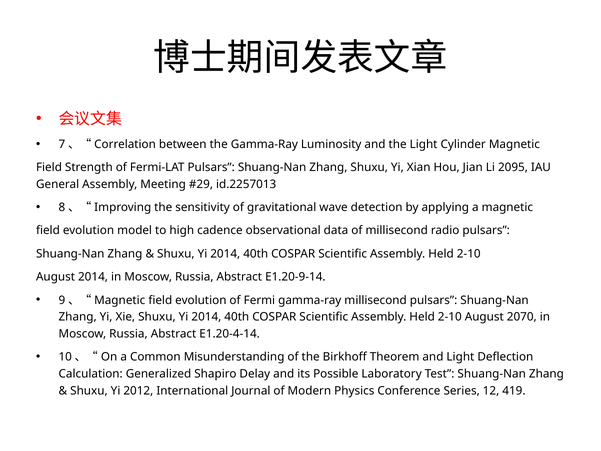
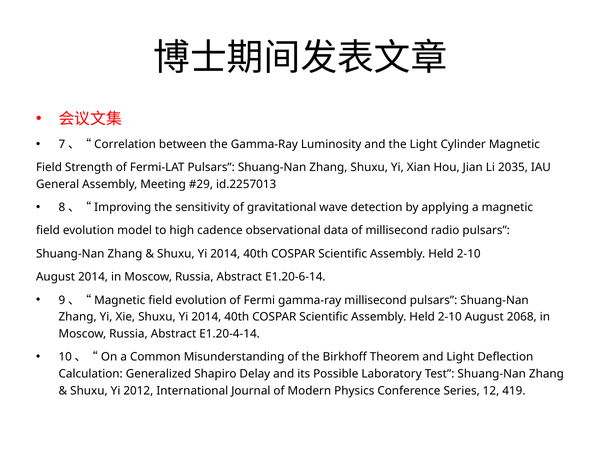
2095: 2095 -> 2035 (513, 167)
E1.20-9-14: E1.20-9-14 -> E1.20-6-14 (295, 277)
2070: 2070 -> 2068 (522, 317)
